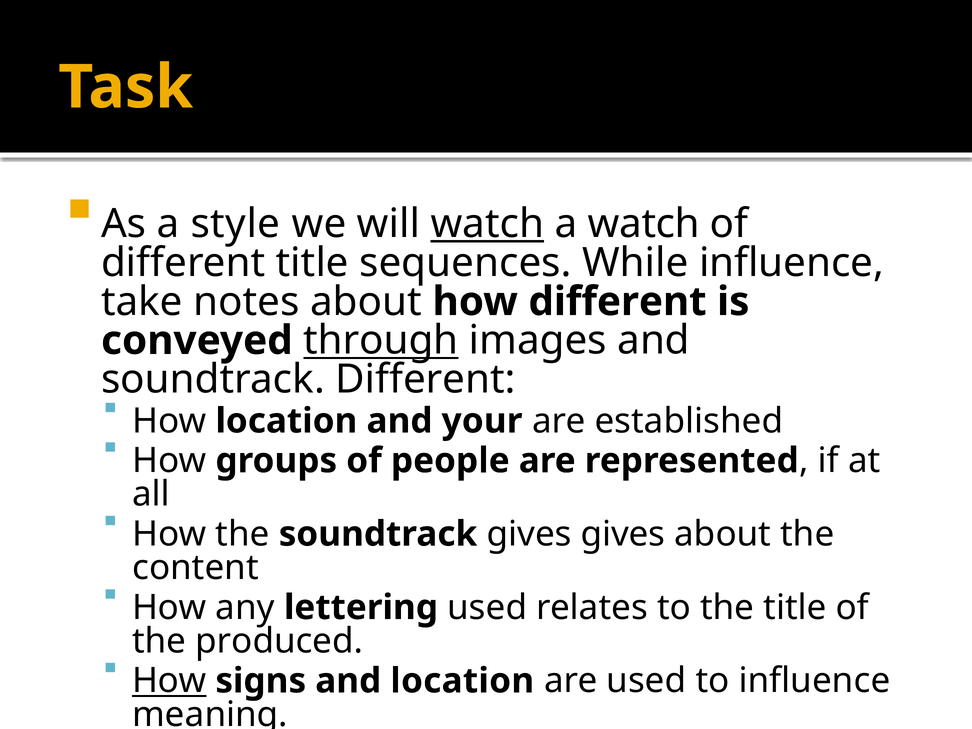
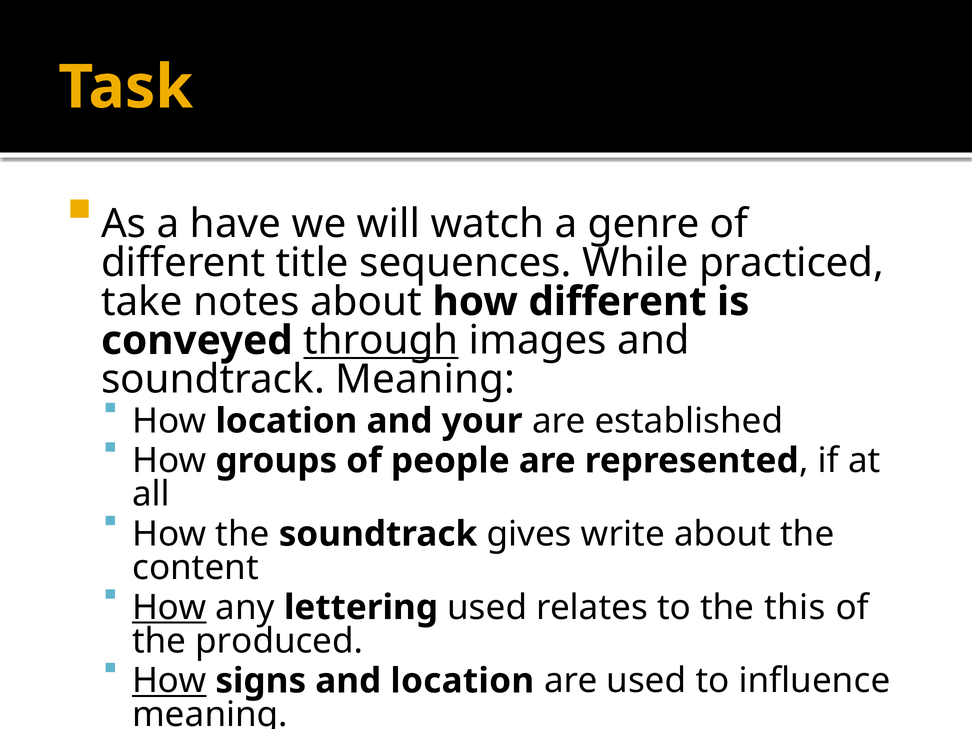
style: style -> have (236, 224)
watch underline: present -> none (487, 224)
a watch: watch -> genre (644, 224)
While influence: influence -> practiced (792, 263)
Different: Different -> Meaning (425, 379)
gives gives: gives -> write (623, 534)
How underline: none -> present (169, 607)
the title: title -> this (795, 607)
